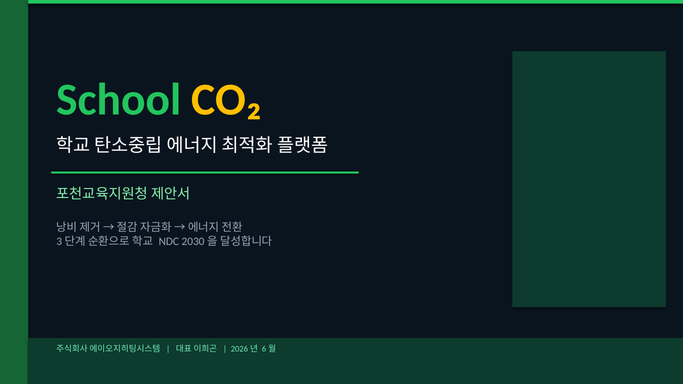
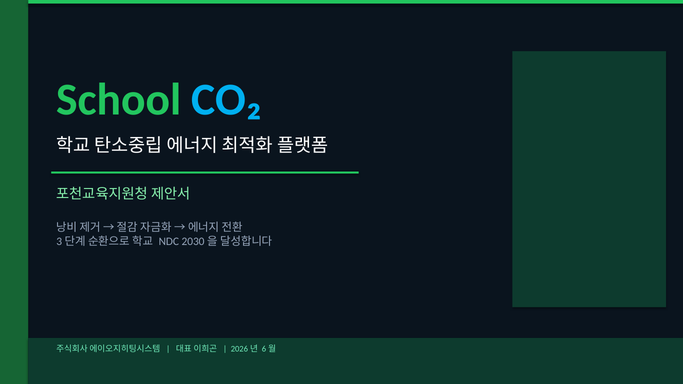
CO₂ colour: yellow -> light blue (226, 100)
